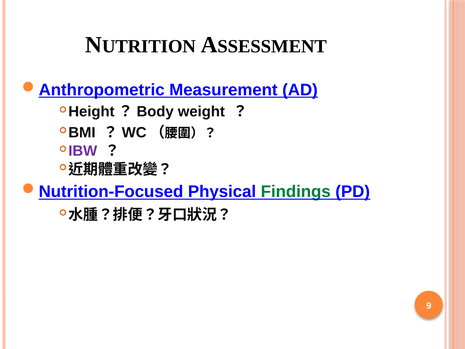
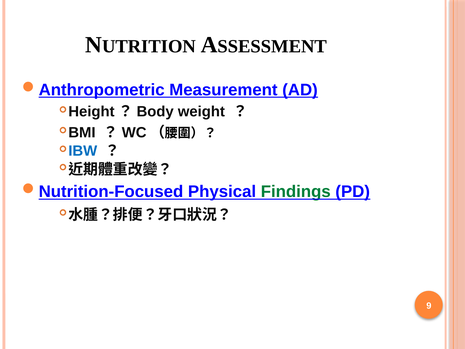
IBW colour: purple -> blue (83, 151)
